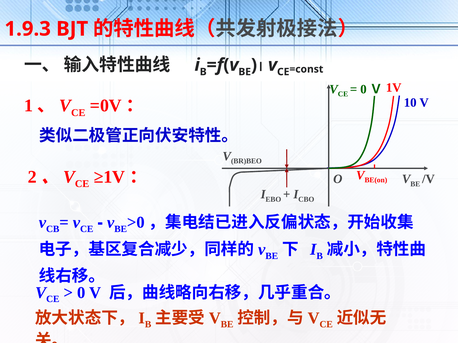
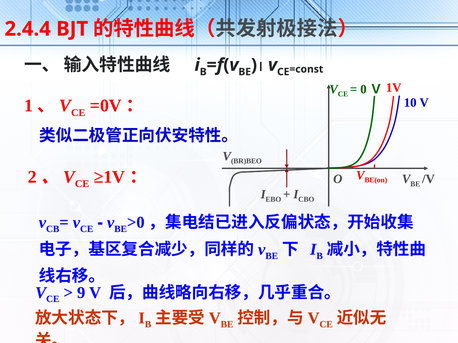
1.9.3: 1.9.3 -> 2.4.4 (28, 29)
0: 0 -> 9 (81, 293)
